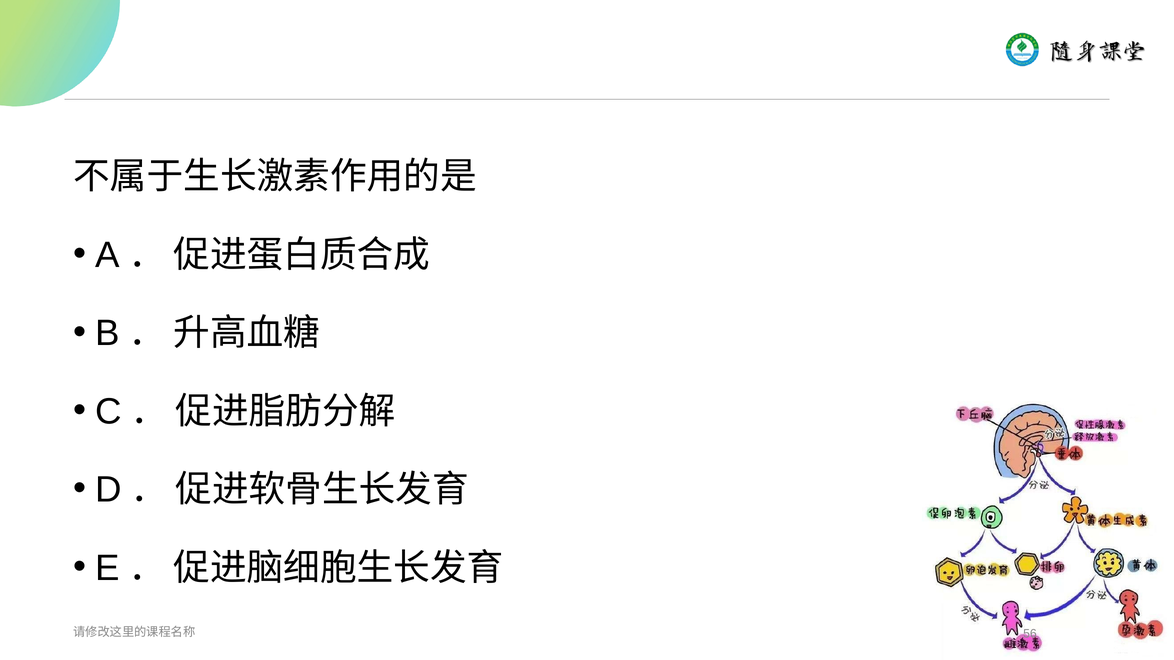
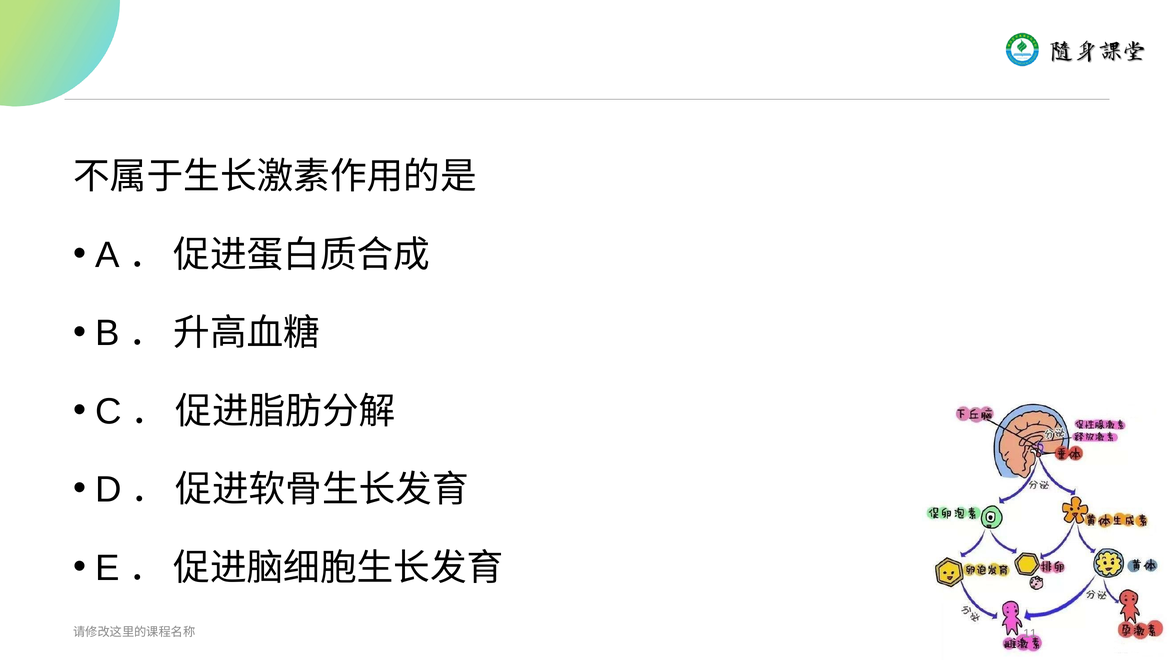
56: 56 -> 11 (1030, 634)
